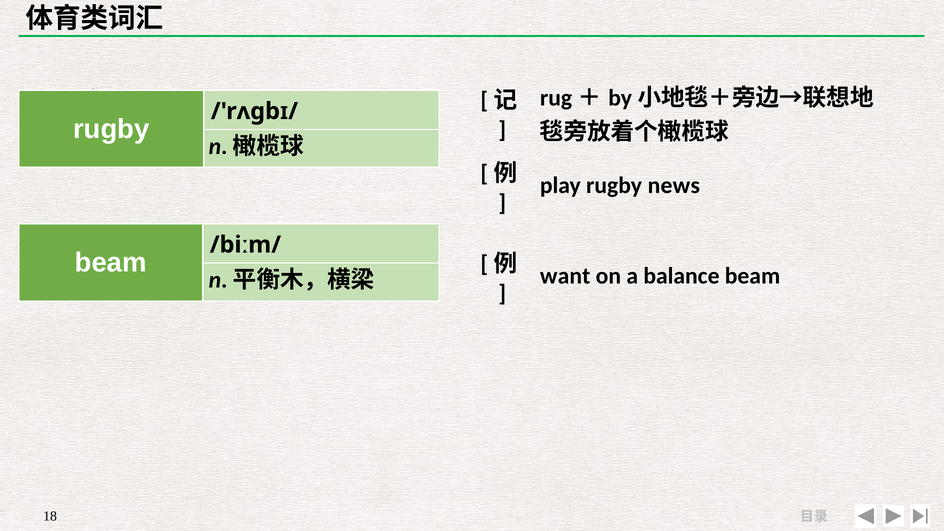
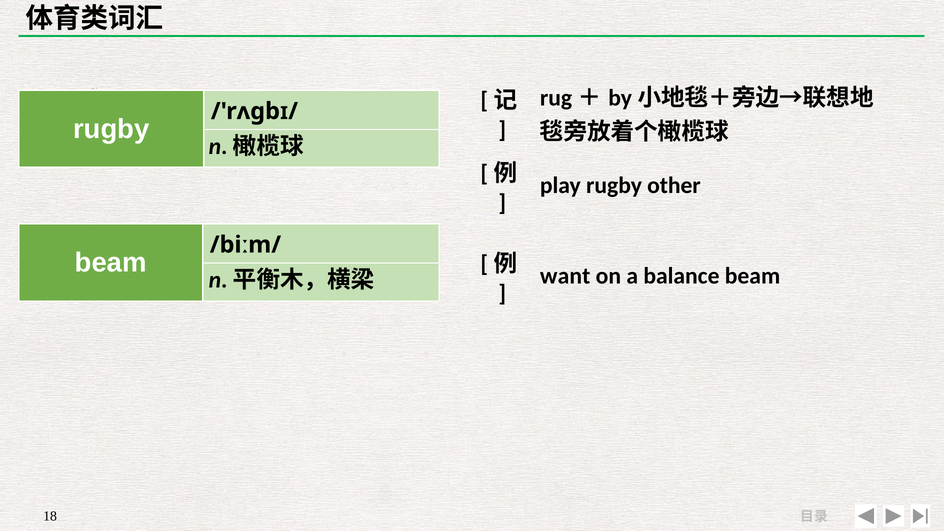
news: news -> other (674, 186)
